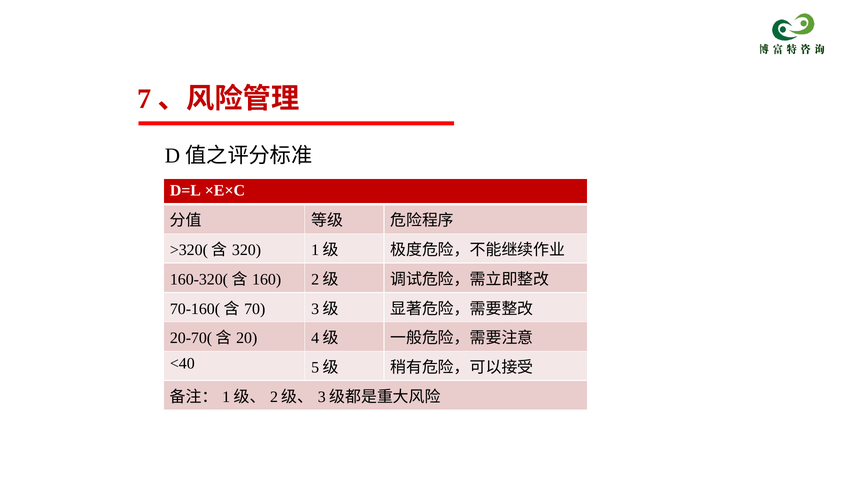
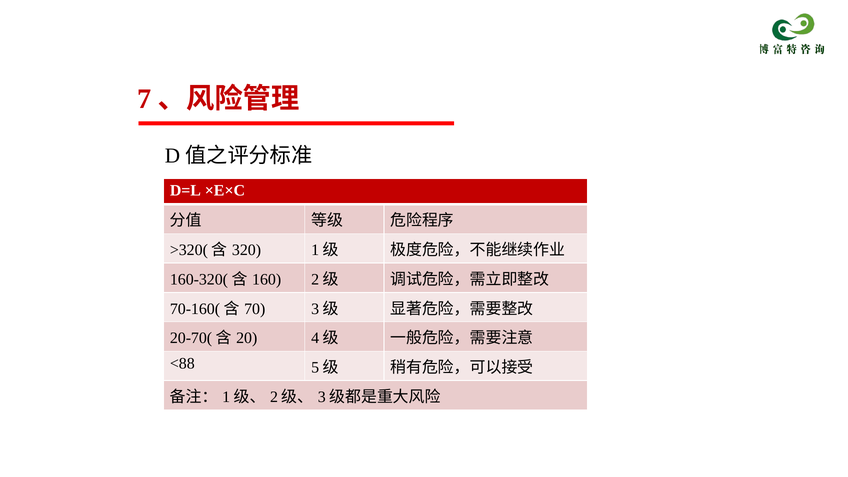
<40: <40 -> <88 (182, 363)
